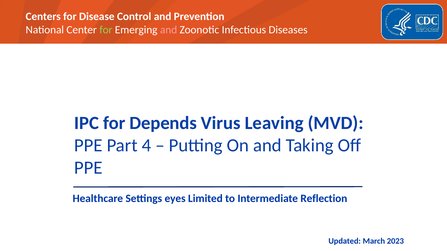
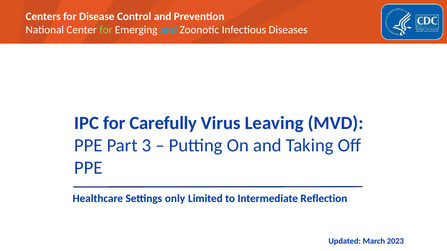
and colour: pink -> light blue (169, 30)
Depends: Depends -> Carefully (163, 123)
4: 4 -> 3 (146, 146)
eyes: eyes -> only (175, 199)
